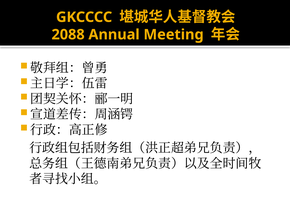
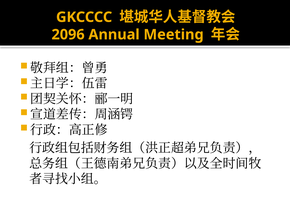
2088: 2088 -> 2096 (68, 35)
